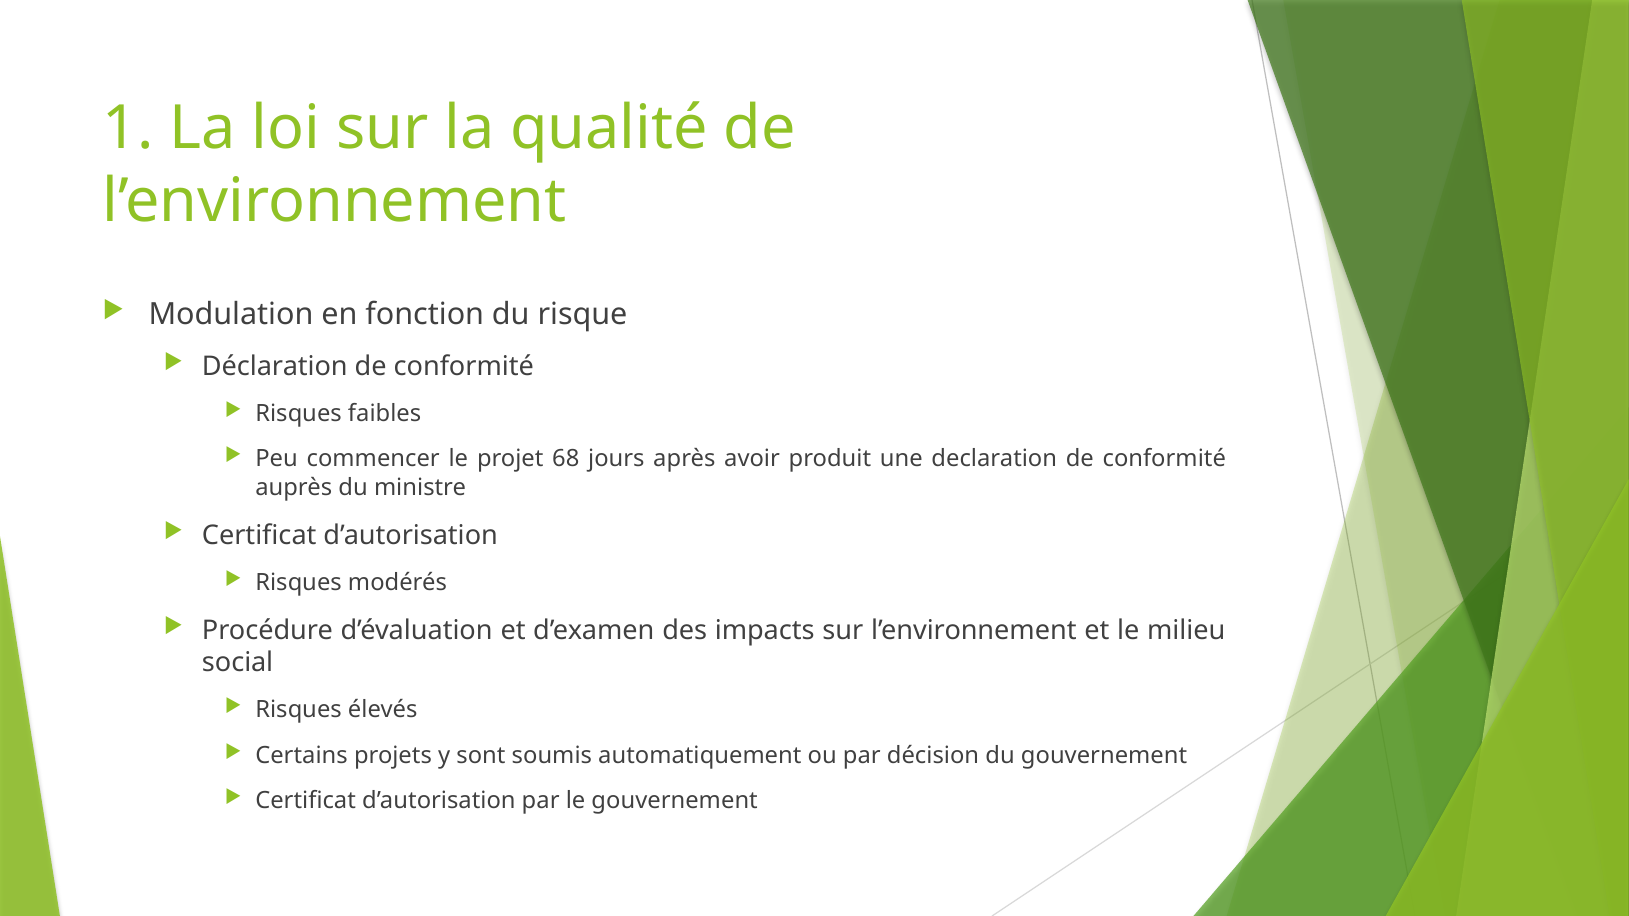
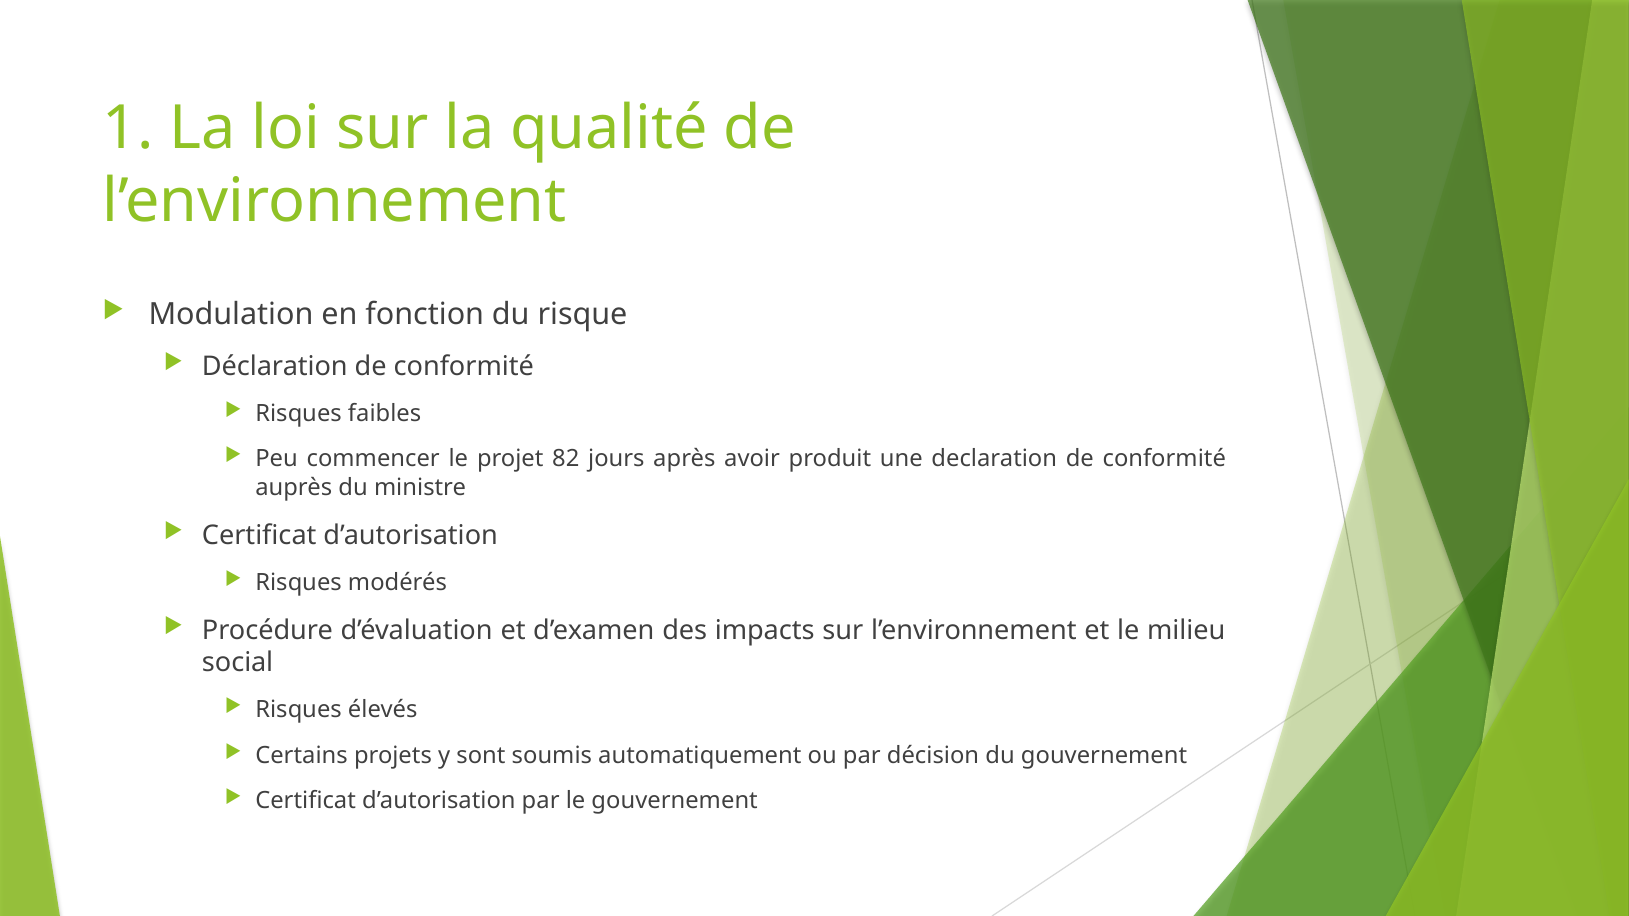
68: 68 -> 82 (566, 459)
